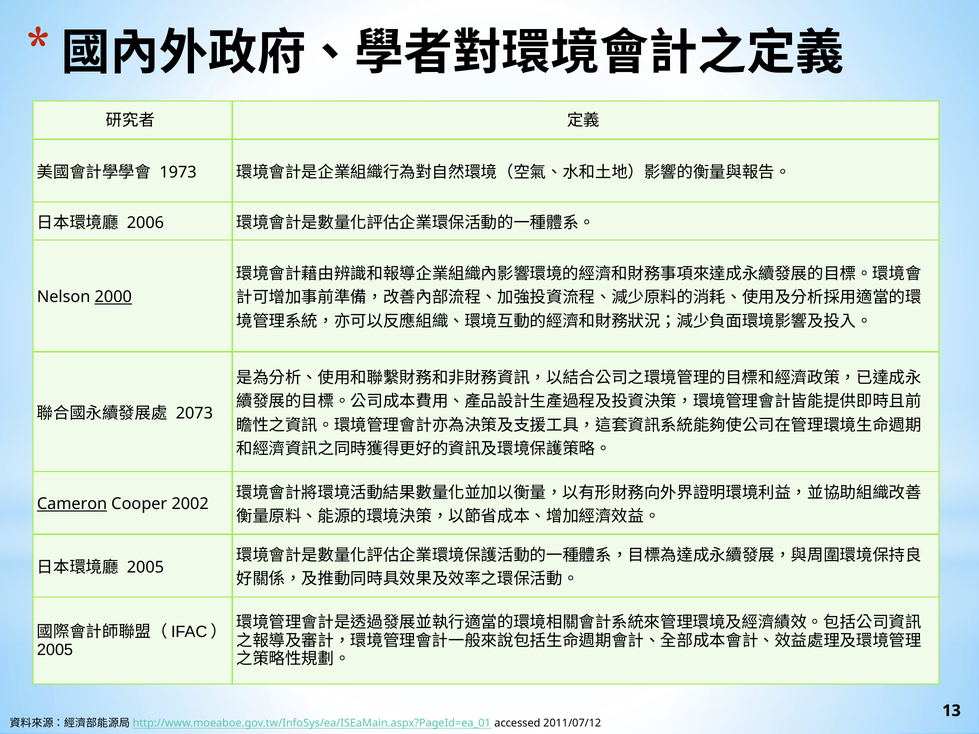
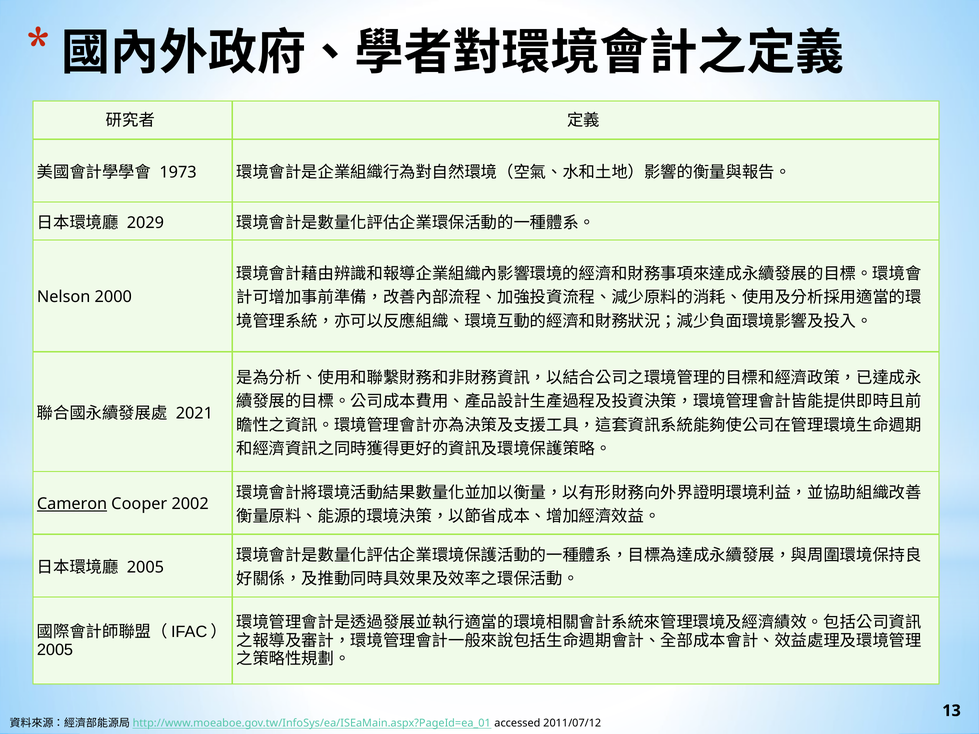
2006: 2006 -> 2029 (145, 223)
2000 underline: present -> none (113, 297)
2073: 2073 -> 2021 (194, 414)
